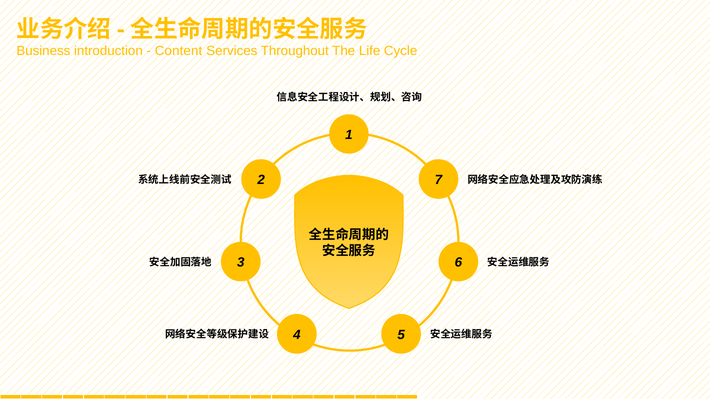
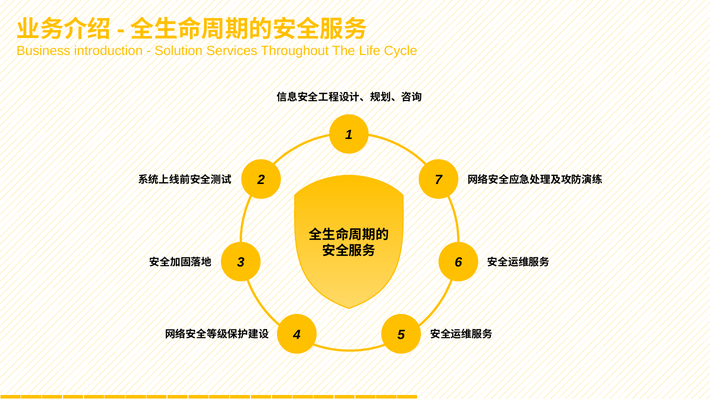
Content: Content -> Solution (179, 51)
